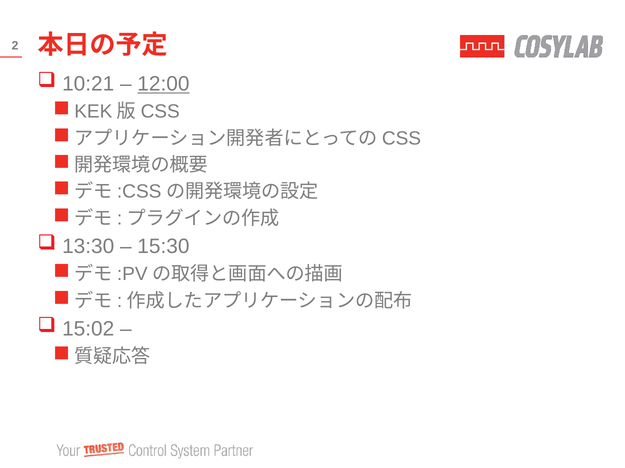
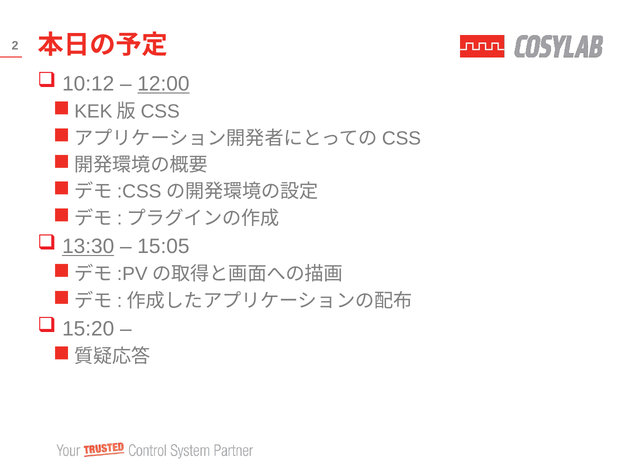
10:21: 10:21 -> 10:12 (88, 84)
13:30 underline: none -> present (88, 247)
15:30: 15:30 -> 15:05 (163, 247)
15:02: 15:02 -> 15:20 (88, 330)
